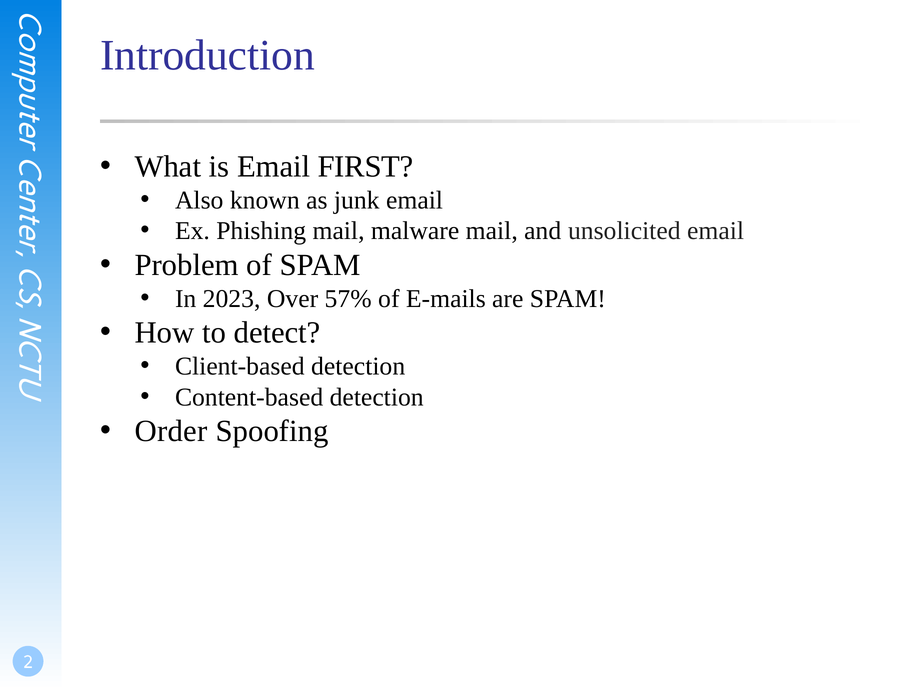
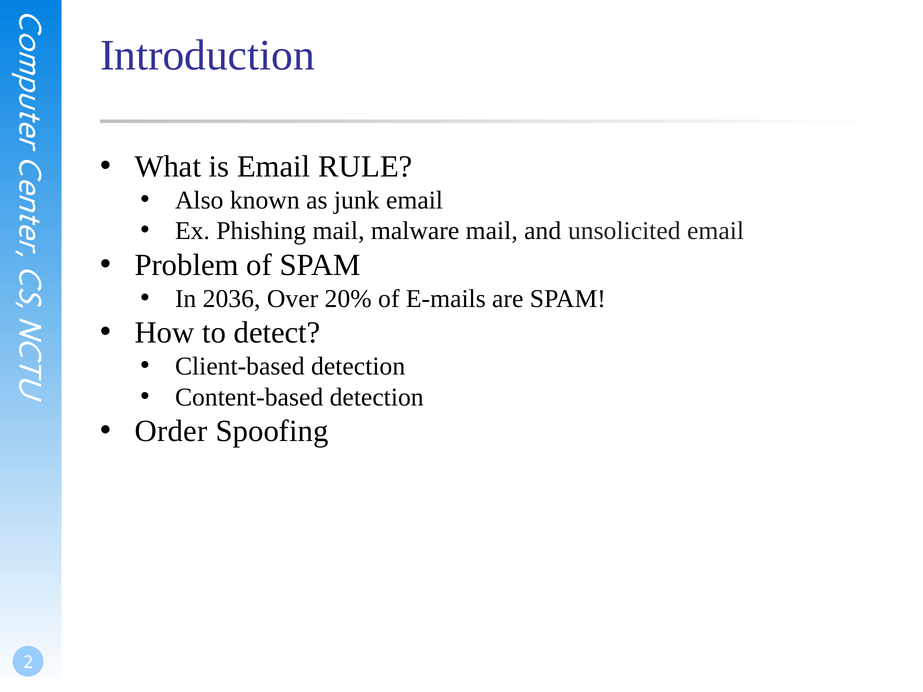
FIRST: FIRST -> RULE (365, 167)
2023: 2023 -> 2036 (232, 299)
57%: 57% -> 20% (348, 299)
